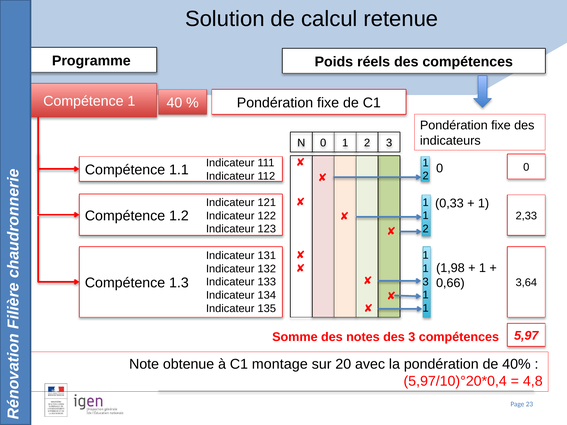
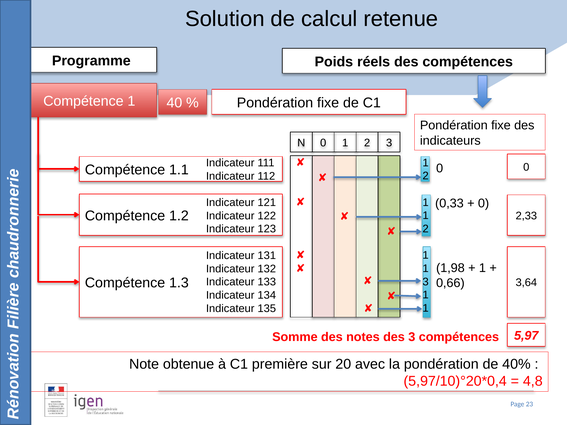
1: 1 -> 0 (484, 203)
montage: montage -> première (280, 364)
